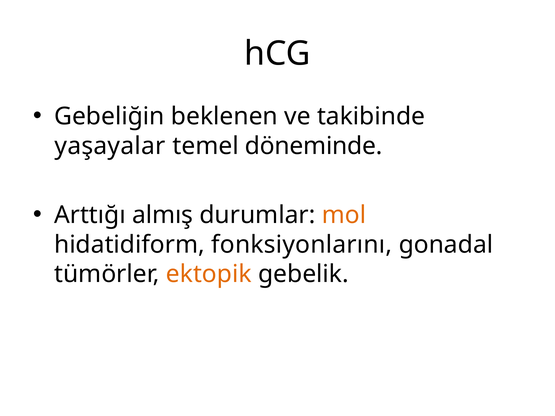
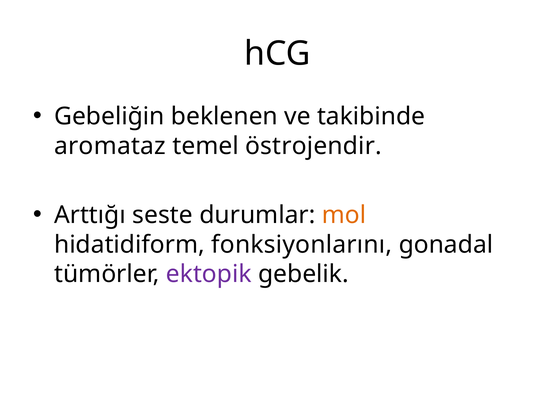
yaşayalar: yaşayalar -> aromataz (110, 146)
döneminde: döneminde -> östrojendir (313, 146)
almış: almış -> seste (163, 215)
ektopik colour: orange -> purple (209, 274)
